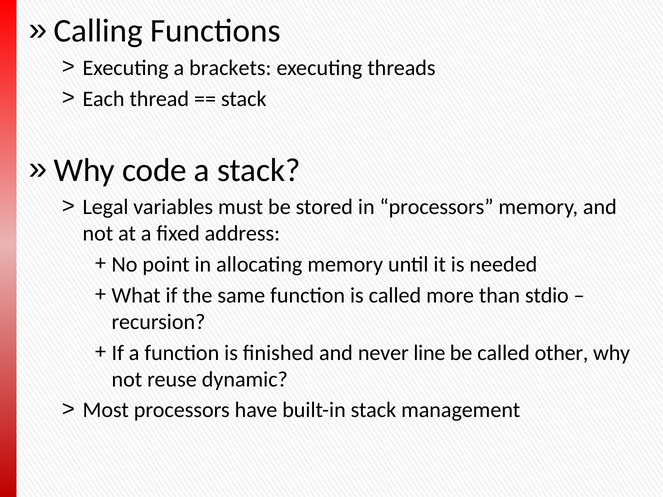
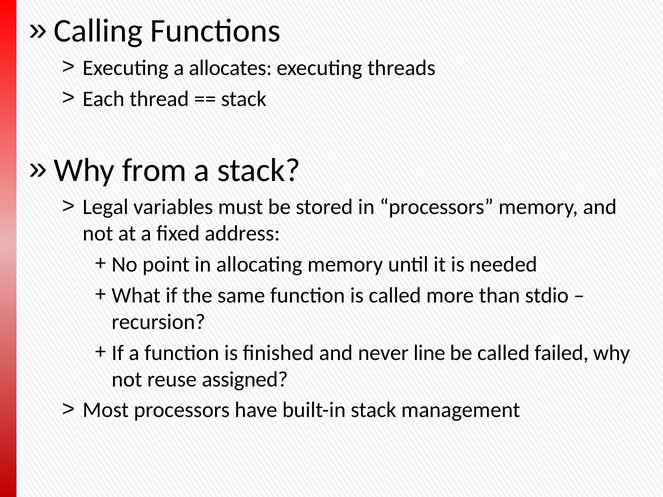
brackets: brackets -> allocates (230, 68)
code: code -> from (154, 170)
other: other -> failed (562, 353)
dynamic: dynamic -> assigned (245, 379)
